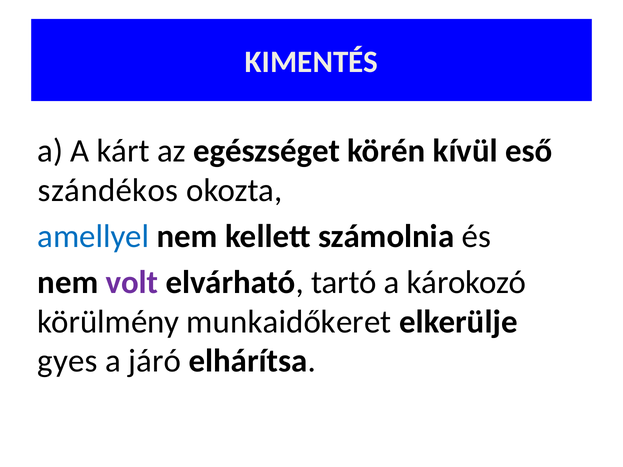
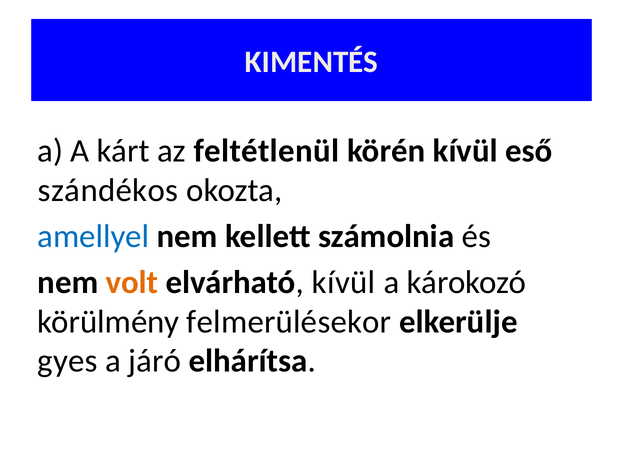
egészséget: egészséget -> feltétlenül (266, 151)
volt colour: purple -> orange (132, 282)
elvárható tartó: tartó -> kívül (344, 282)
munkaidőkeret: munkaidőkeret -> felmerülésekor (289, 322)
